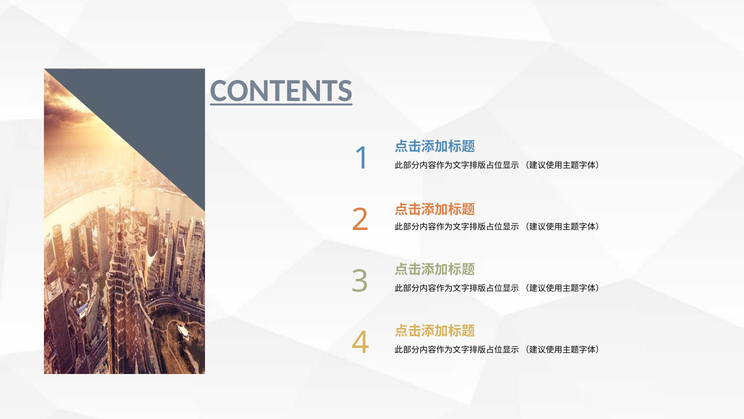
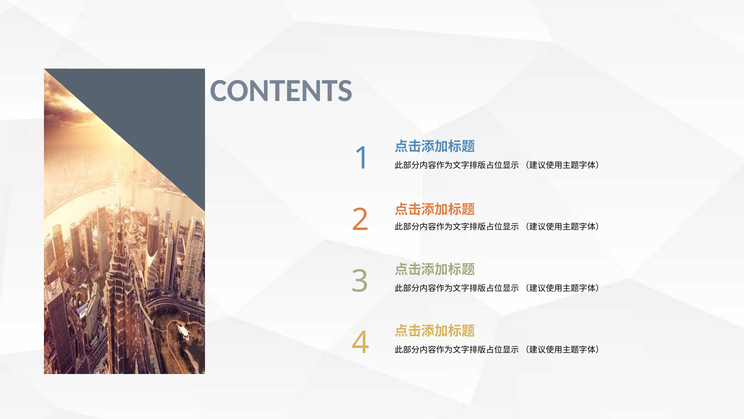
CONTENTS underline: present -> none (281, 91)
